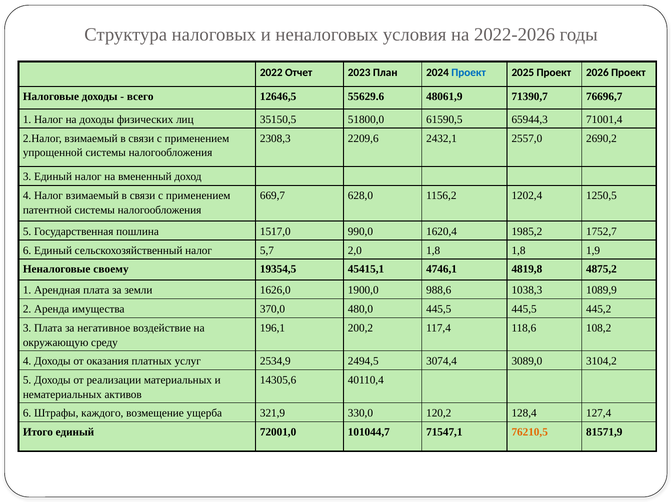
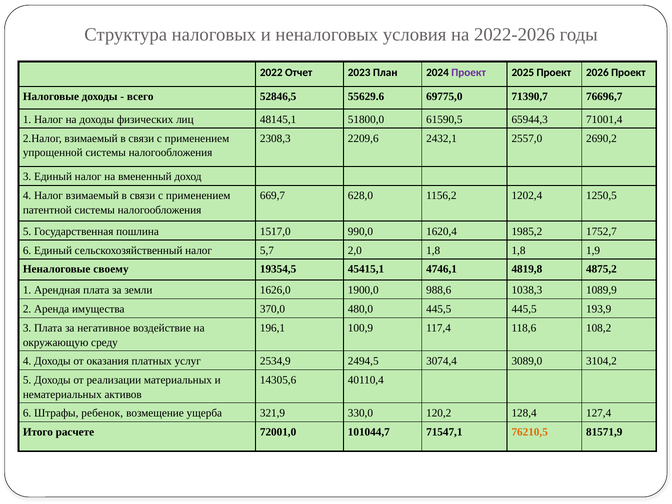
Проект colour: blue -> purple (469, 73)
12646,5: 12646,5 -> 52846,5 (278, 97)
48061,9: 48061,9 -> 69775,0 (444, 97)
35150,5: 35150,5 -> 48145,1 (278, 119)
445,2: 445,2 -> 193,9 (599, 309)
200,2: 200,2 -> 100,9 (360, 328)
каждого: каждого -> ребенок (102, 413)
Итого единый: единый -> расчете (75, 432)
